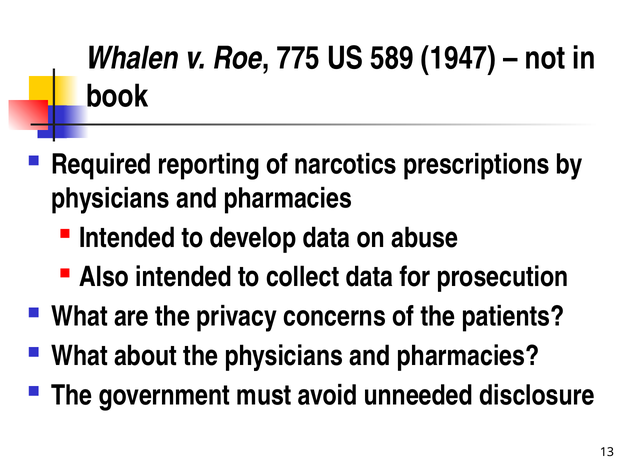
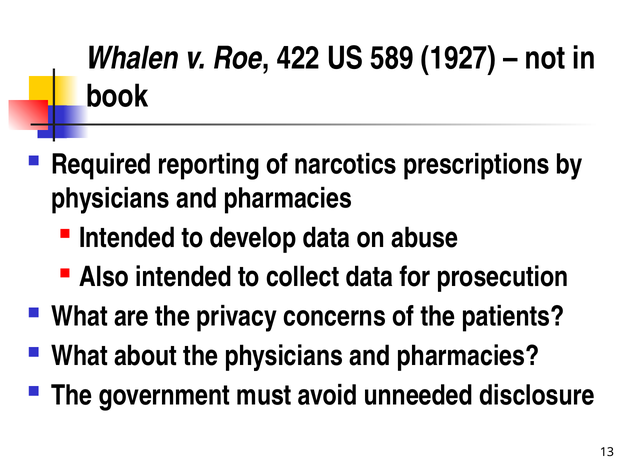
775: 775 -> 422 (298, 58)
1947: 1947 -> 1927 (459, 58)
